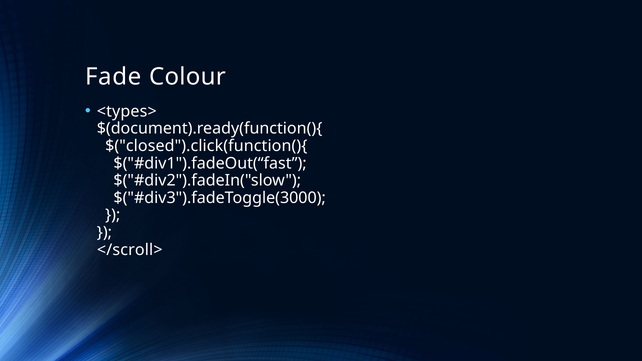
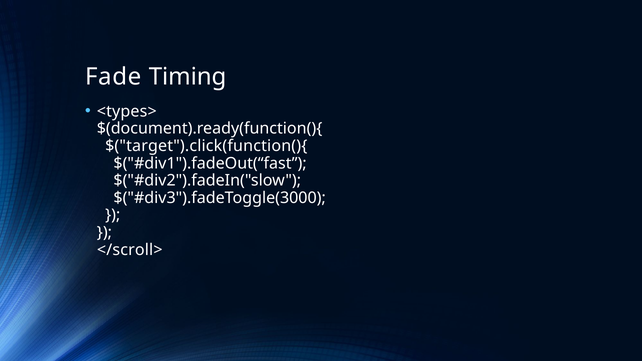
Colour: Colour -> Timing (188, 77)
$("closed").click(function(){: $("closed").click(function(){ -> $("target").click(function(){ (206, 146)
